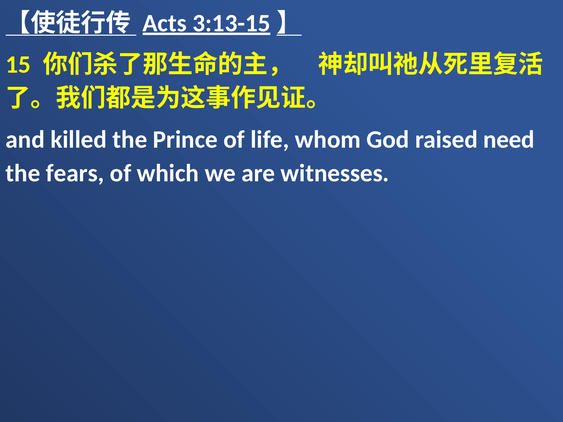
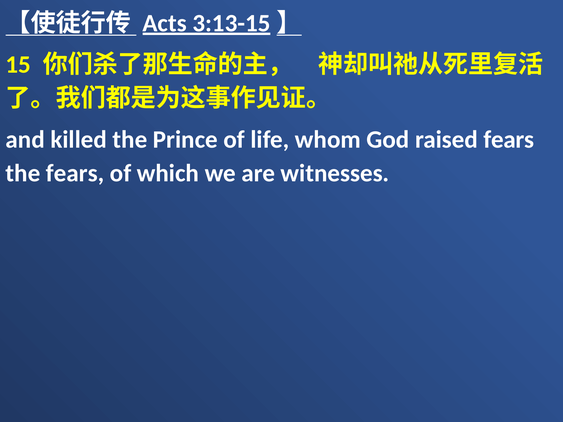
raised need: need -> fears (509, 140)
